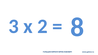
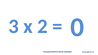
8: 8 -> 0 (77, 27)
